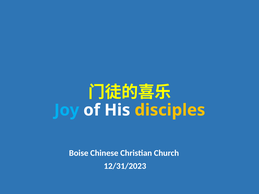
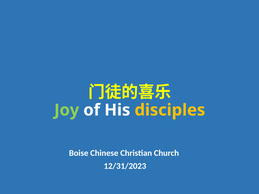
Joy colour: light blue -> light green (67, 110)
